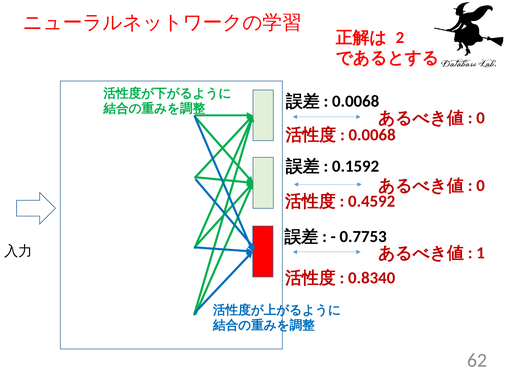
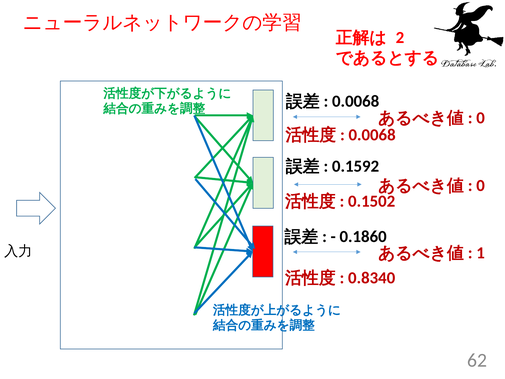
0.4592: 0.4592 -> 0.1502 (372, 201)
0.7753: 0.7753 -> 0.1860 (363, 237)
